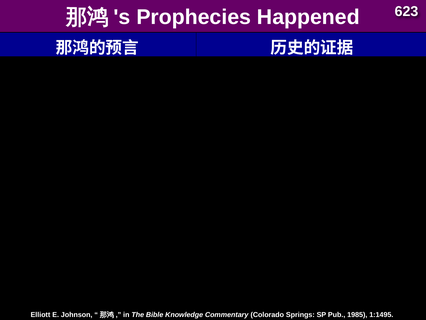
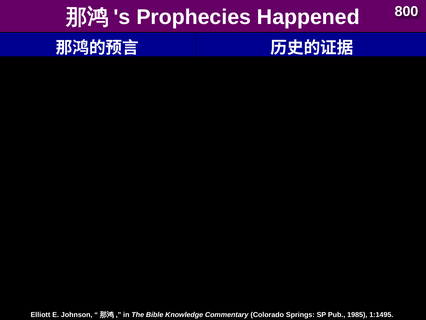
623: 623 -> 800 (406, 12)
